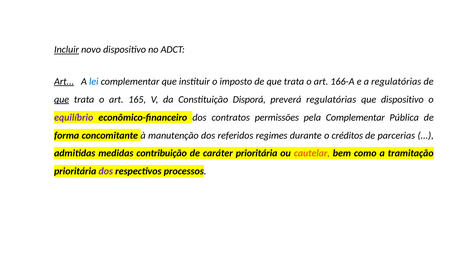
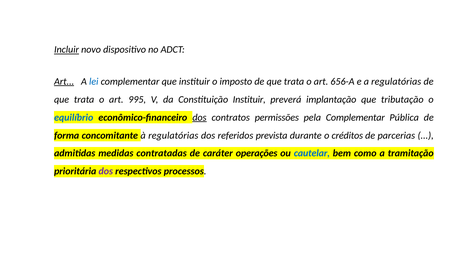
166-A: 166-A -> 656-A (342, 81)
que underline: present -> none (62, 99)
165: 165 -> 995 (137, 99)
Constituição Disporá: Disporá -> Instituir (249, 99)
preverá regulatórias: regulatórias -> implantação (331, 99)
que dispositivo: dispositivo -> tributação (402, 99)
equilíbrio colour: purple -> blue (74, 117)
dos underline: none -> present (199, 117)
à manutenção: manutenção -> regulatórias (173, 135)
regimes: regimes -> prevista (272, 135)
contribuição: contribuição -> contratadas (162, 153)
caráter prioritária: prioritária -> operações (257, 153)
cautelar colour: orange -> blue (312, 153)
